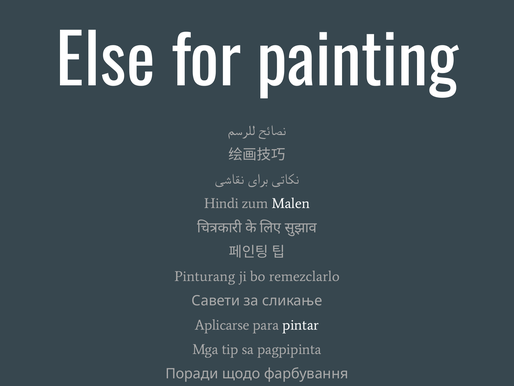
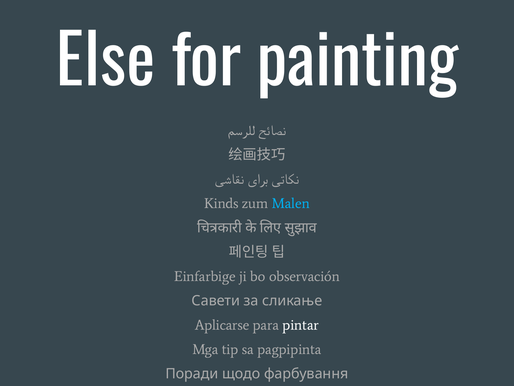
Hindi: Hindi -> Kinds (221, 203)
Malen colour: white -> light blue (291, 203)
Pinturang: Pinturang -> Einfarbige (205, 276)
remezclarlo: remezclarlo -> observación (304, 276)
